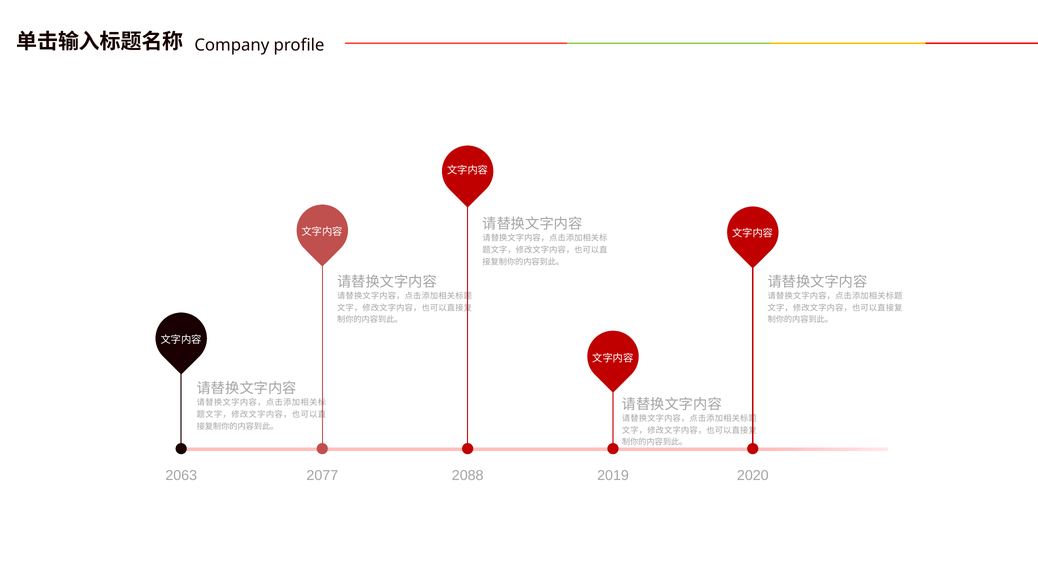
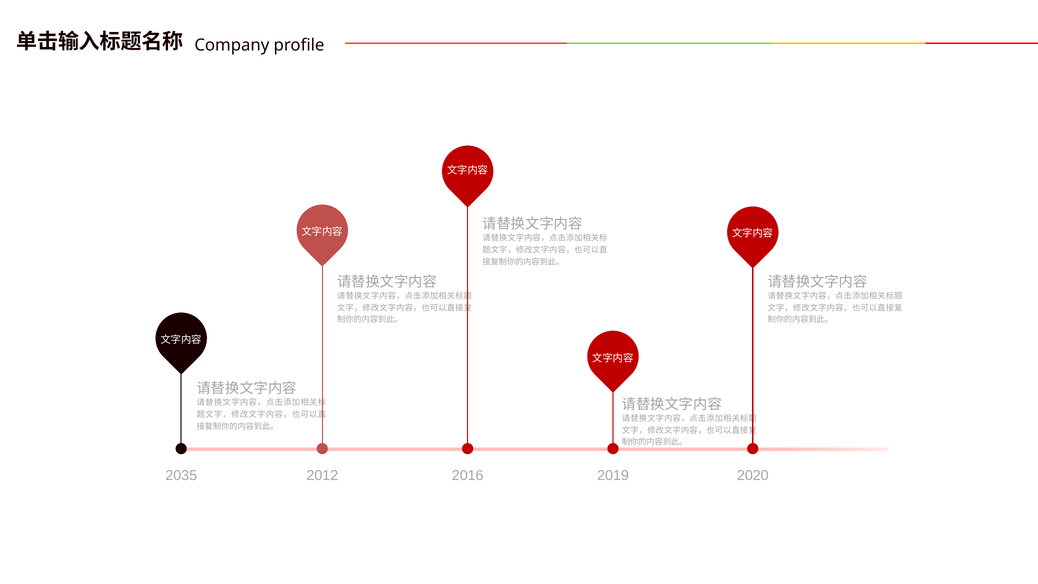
2063: 2063 -> 2035 (181, 475)
2077: 2077 -> 2012 (322, 475)
2088: 2088 -> 2016 (468, 475)
